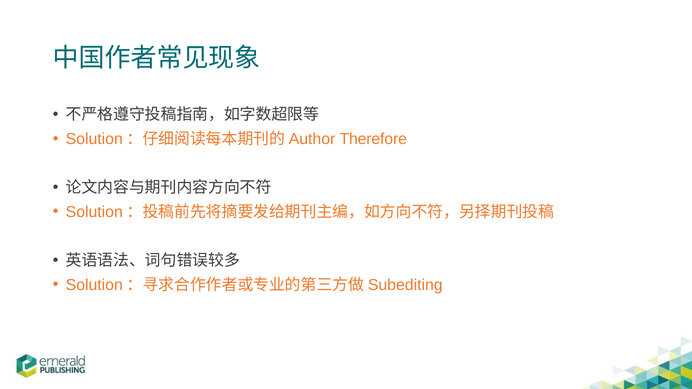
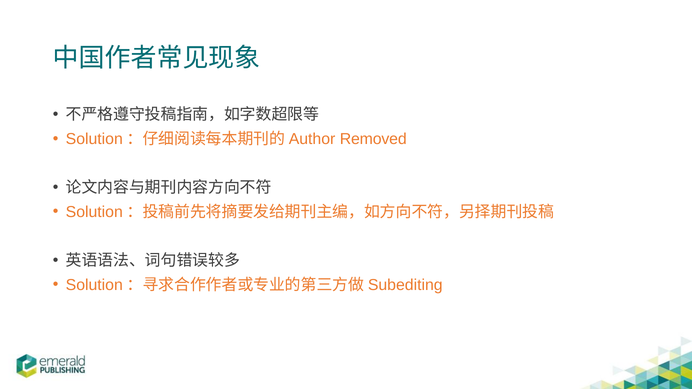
Therefore: Therefore -> Removed (373, 139)
